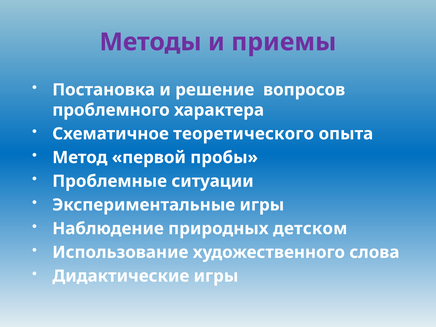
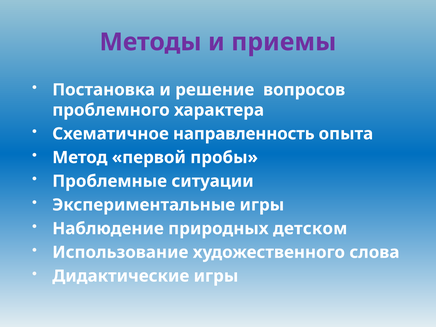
теоретического: теоретического -> направленность (244, 134)
